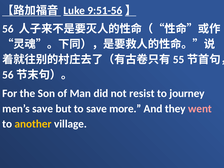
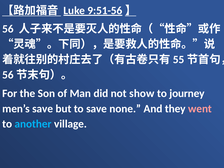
resist: resist -> show (142, 93)
more: more -> none (125, 109)
another colour: yellow -> light blue (33, 124)
